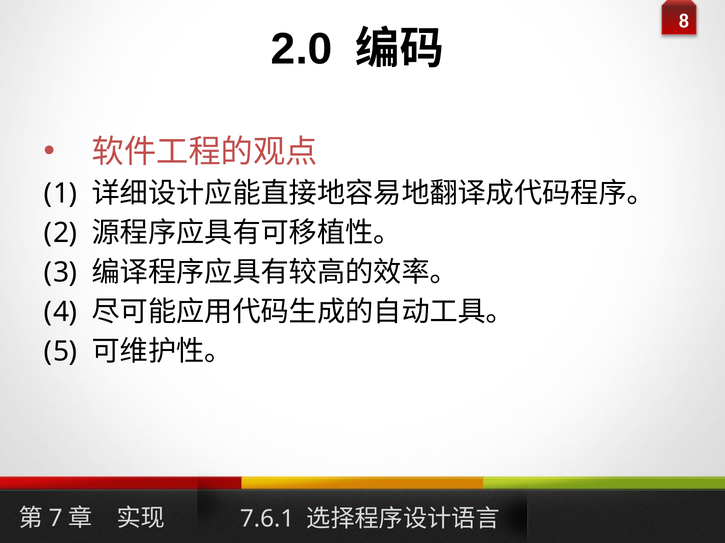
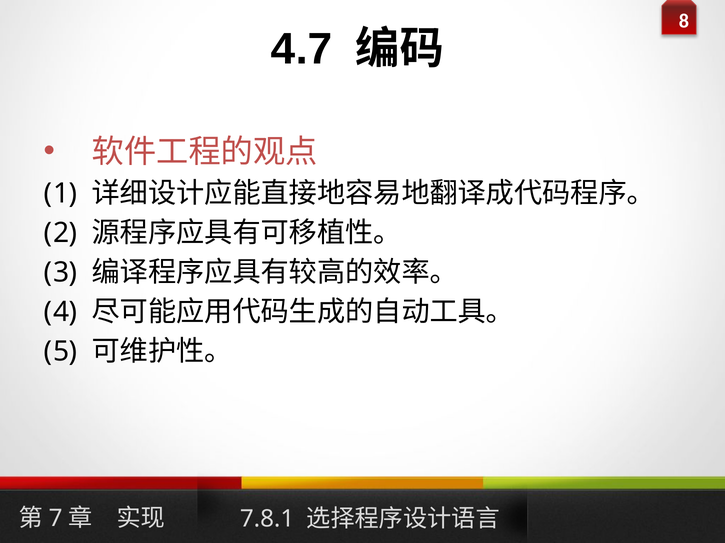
2.0: 2.0 -> 4.7 (302, 49)
7.6.1: 7.6.1 -> 7.8.1 (267, 519)
